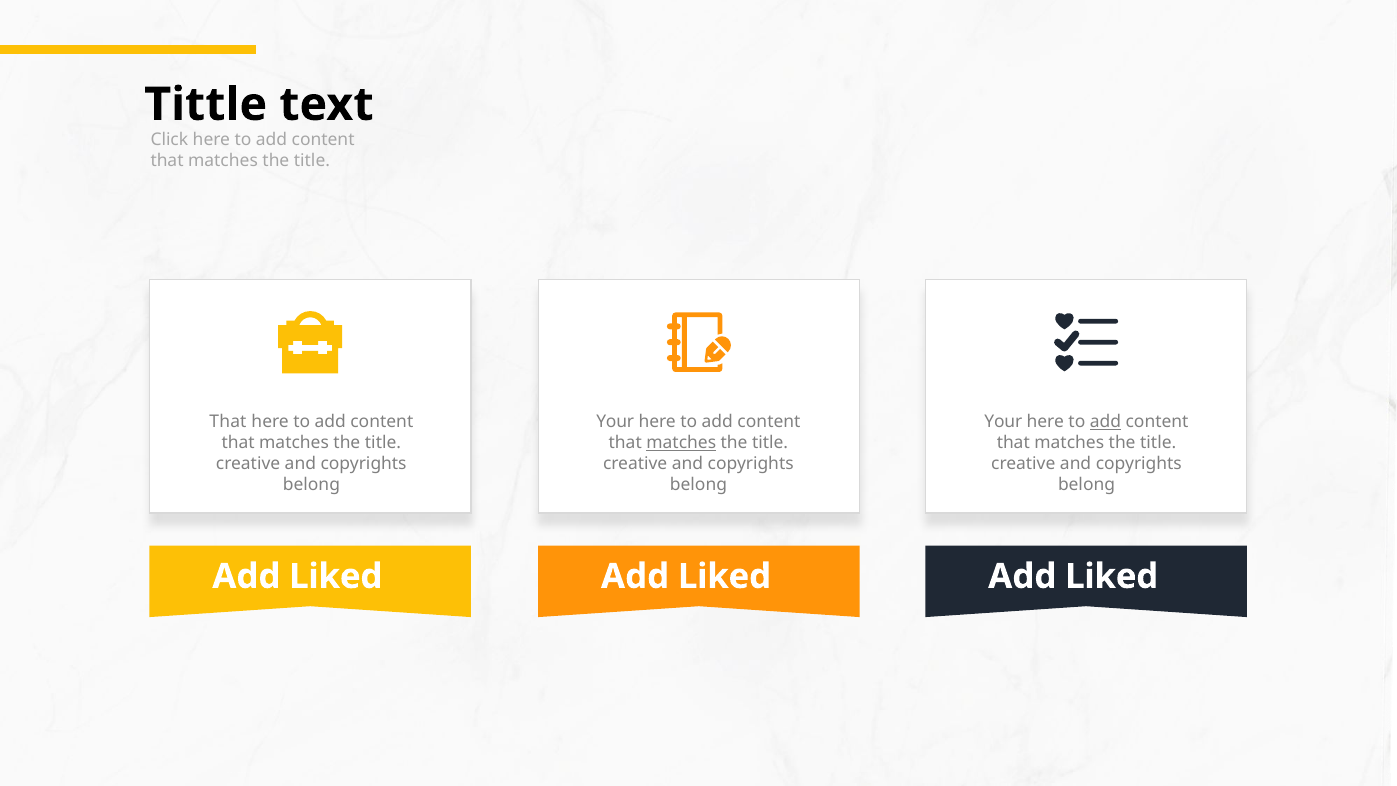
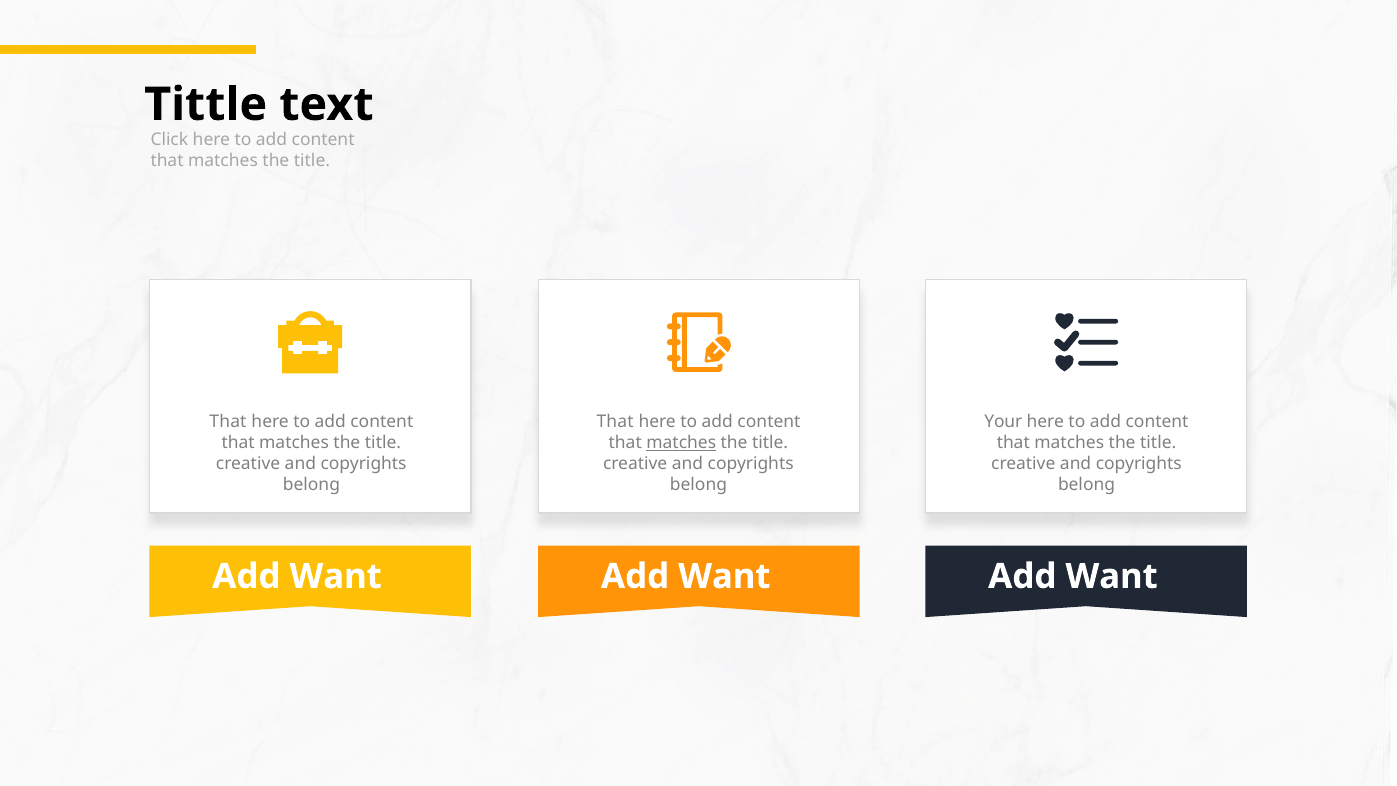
Your: Your -> That (615, 422)
add underline: present -> none (1105, 422)
Liked: Liked -> Want (336, 576)
Liked: Liked -> Want (724, 576)
Liked: Liked -> Want (1112, 576)
